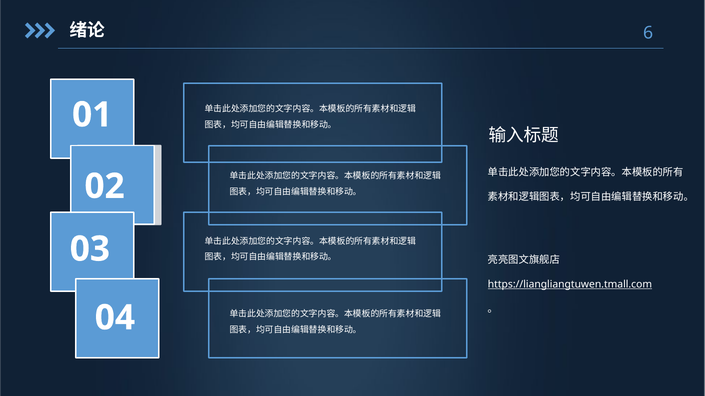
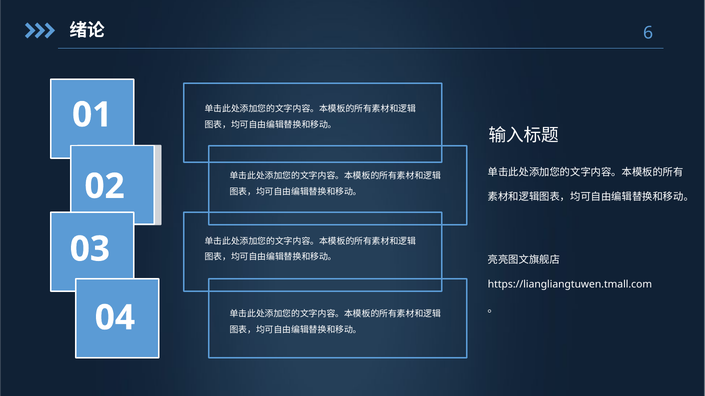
https://liangliangtuwen.tmall.com underline: present -> none (570, 285)
